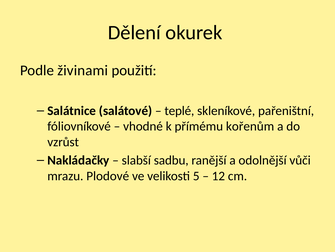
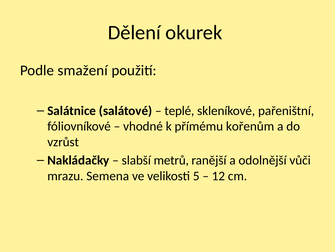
živinami: živinami -> smažení (83, 70)
sadbu: sadbu -> metrů (171, 160)
Plodové: Plodové -> Semena (108, 176)
